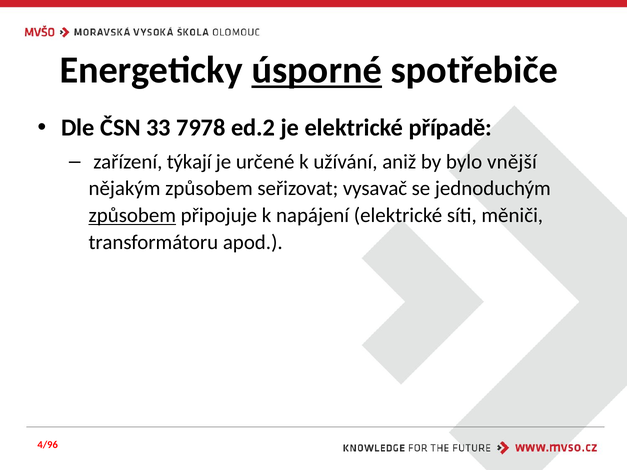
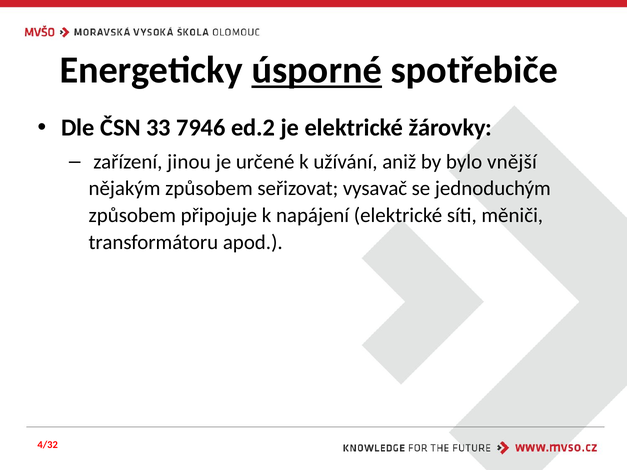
7978: 7978 -> 7946 (201, 128)
případě: případě -> žárovky (450, 128)
týkají: týkají -> jinou (189, 162)
způsobem underline: present -> none (132, 216)
4/96: 4/96 -> 4/32 (48, 445)
